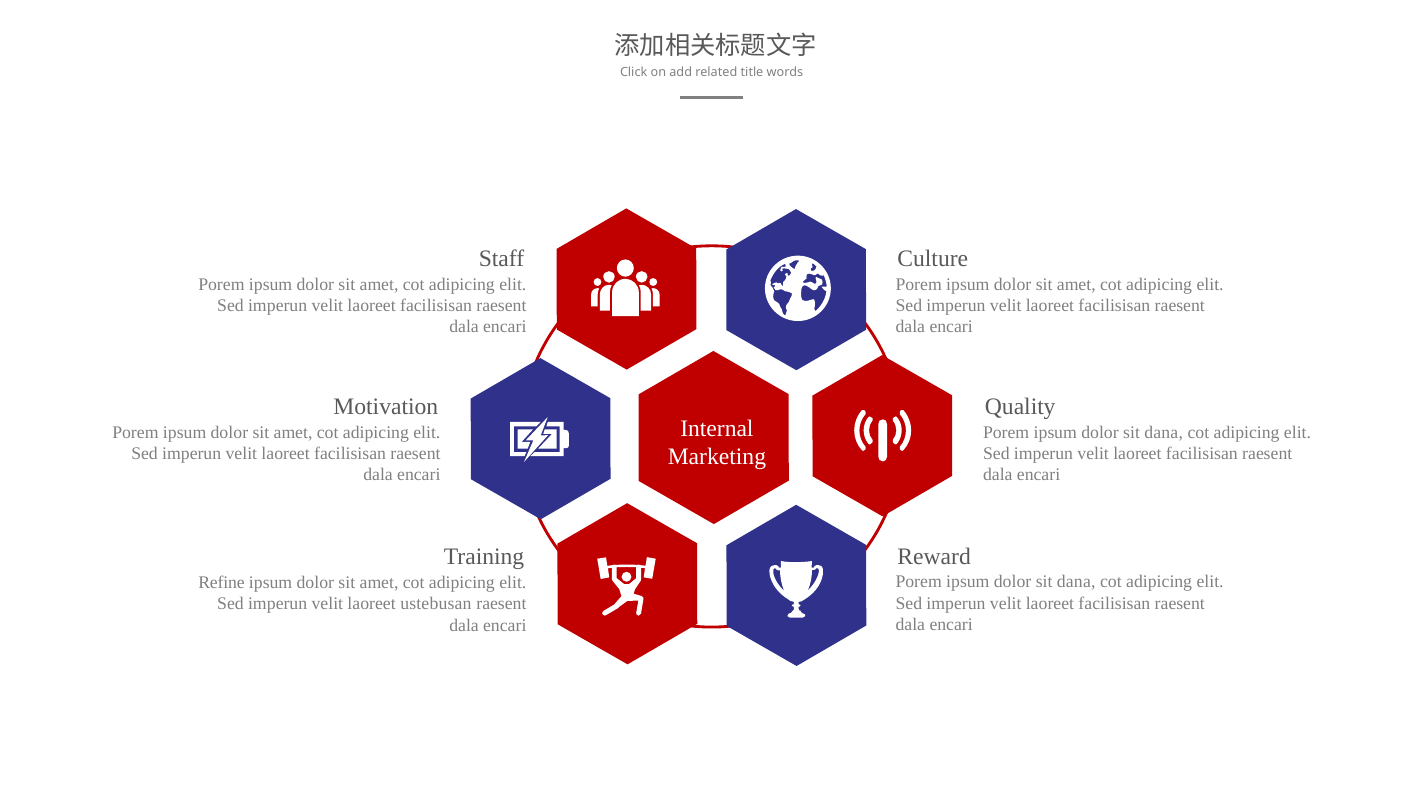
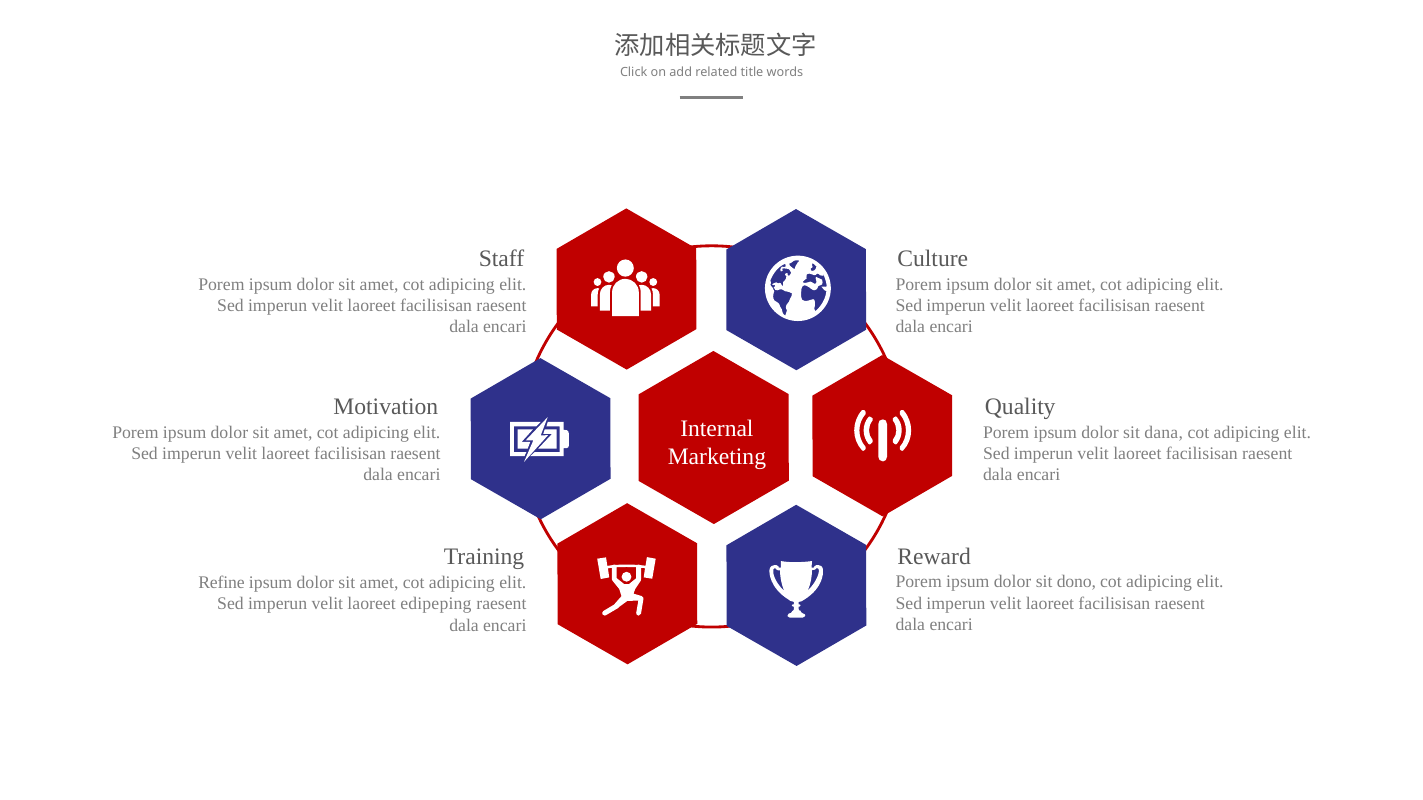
dana: dana -> dono (1076, 582)
ustebusan: ustebusan -> edipeping (436, 604)
